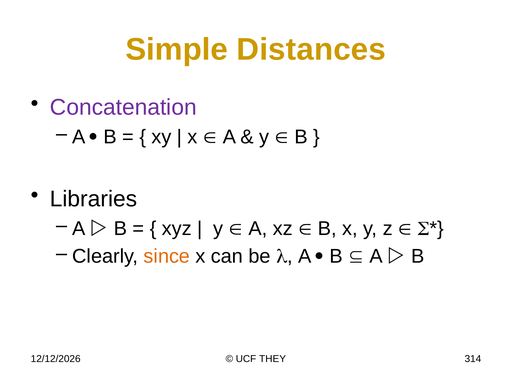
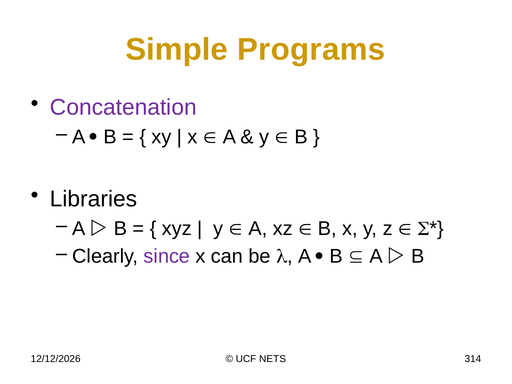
Distances: Distances -> Programs (311, 50)
since colour: orange -> purple (167, 256)
THEY: THEY -> NETS (273, 359)
